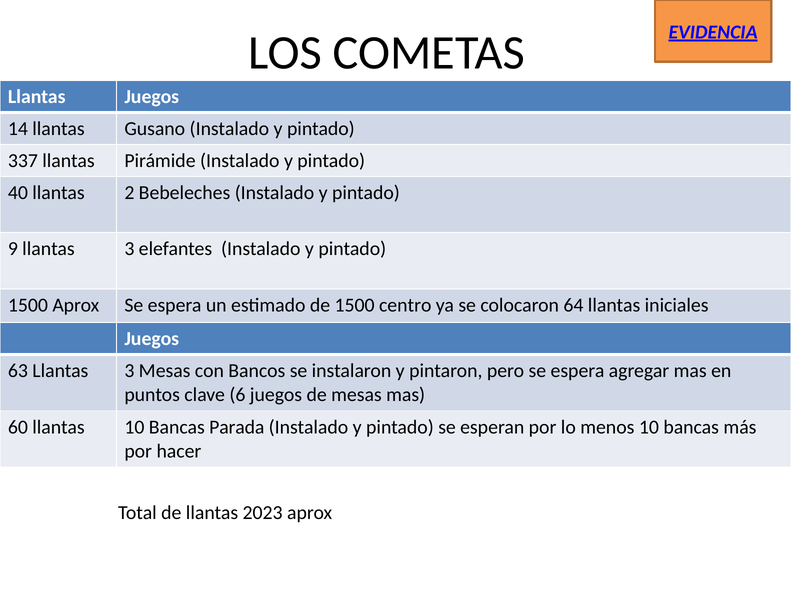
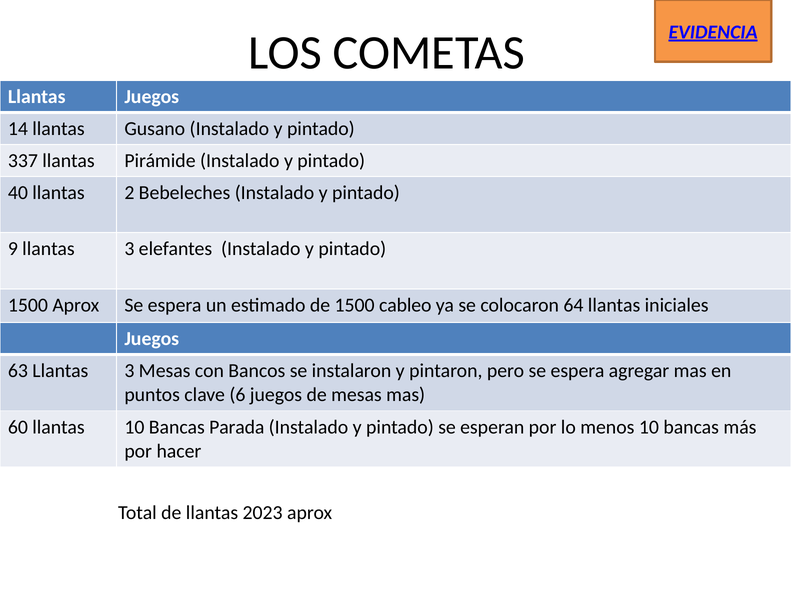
centro: centro -> cableo (405, 305)
